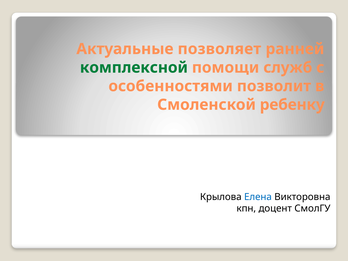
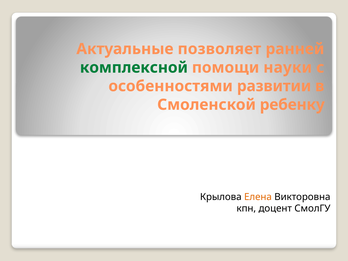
служб: служб -> науки (288, 68)
позволит: позволит -> развитии (274, 86)
Елена colour: blue -> orange (258, 197)
